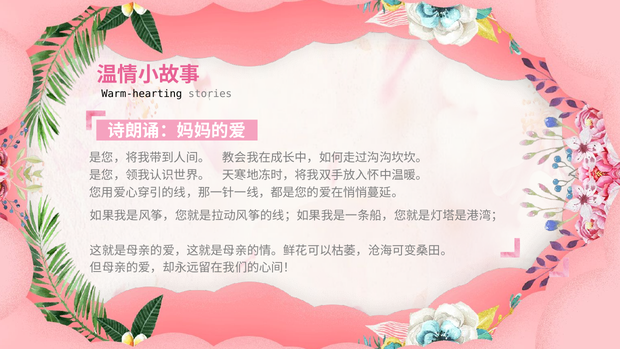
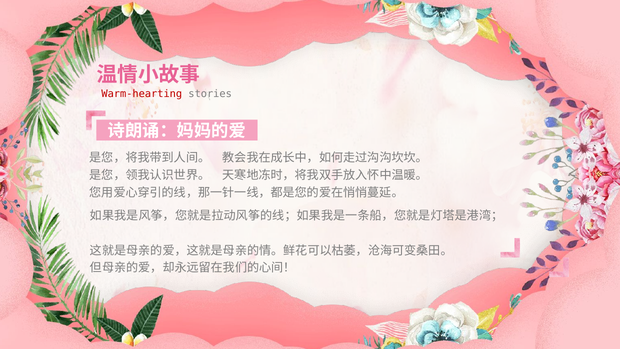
Warm-hearting colour: black -> red (142, 94)
